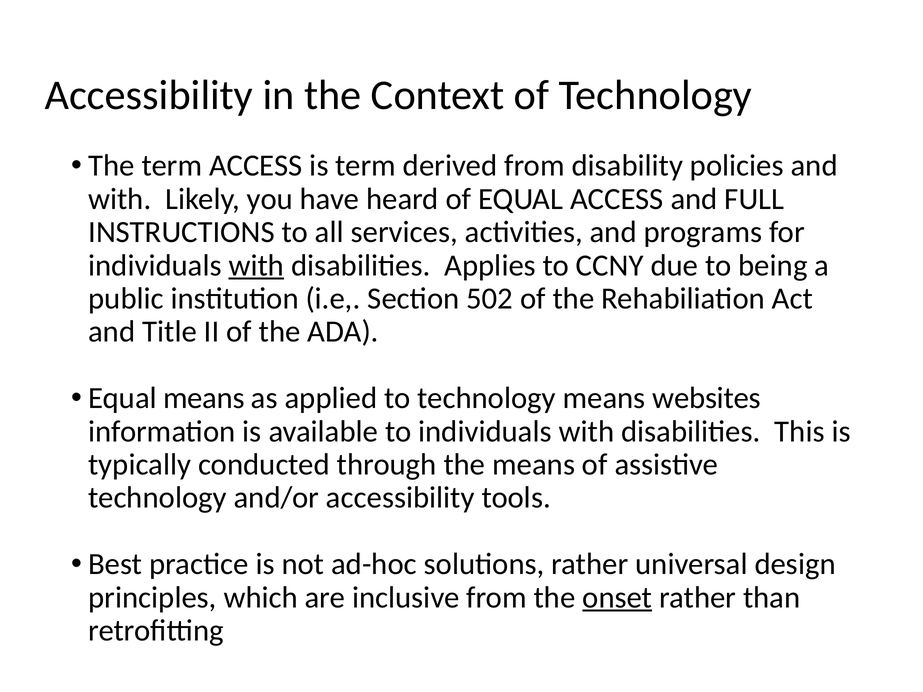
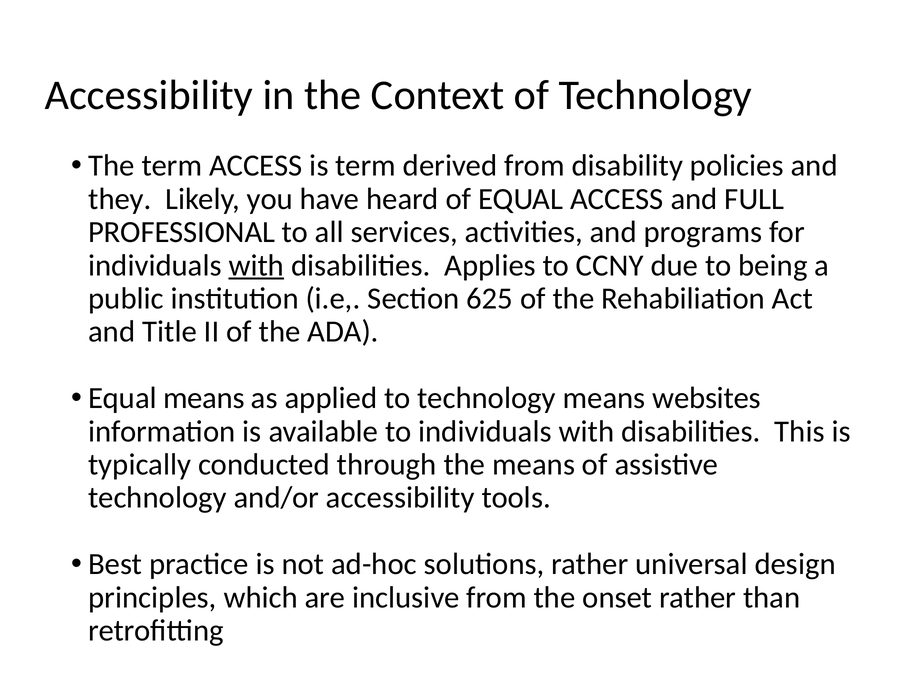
with: with -> they (120, 199)
INSTRUCTIONS: INSTRUCTIONS -> PROFESSIONAL (182, 232)
502: 502 -> 625 (490, 299)
onset underline: present -> none (617, 598)
